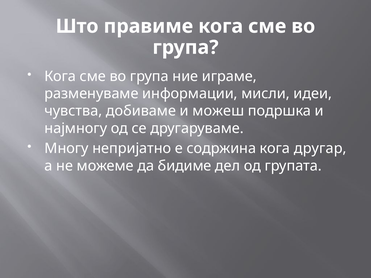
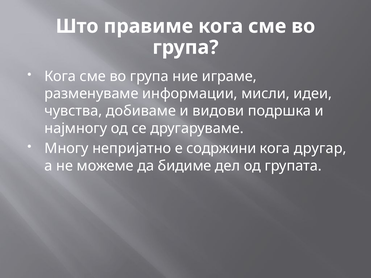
можеш: можеш -> видови (218, 111)
содржина: содржина -> содржини (221, 149)
